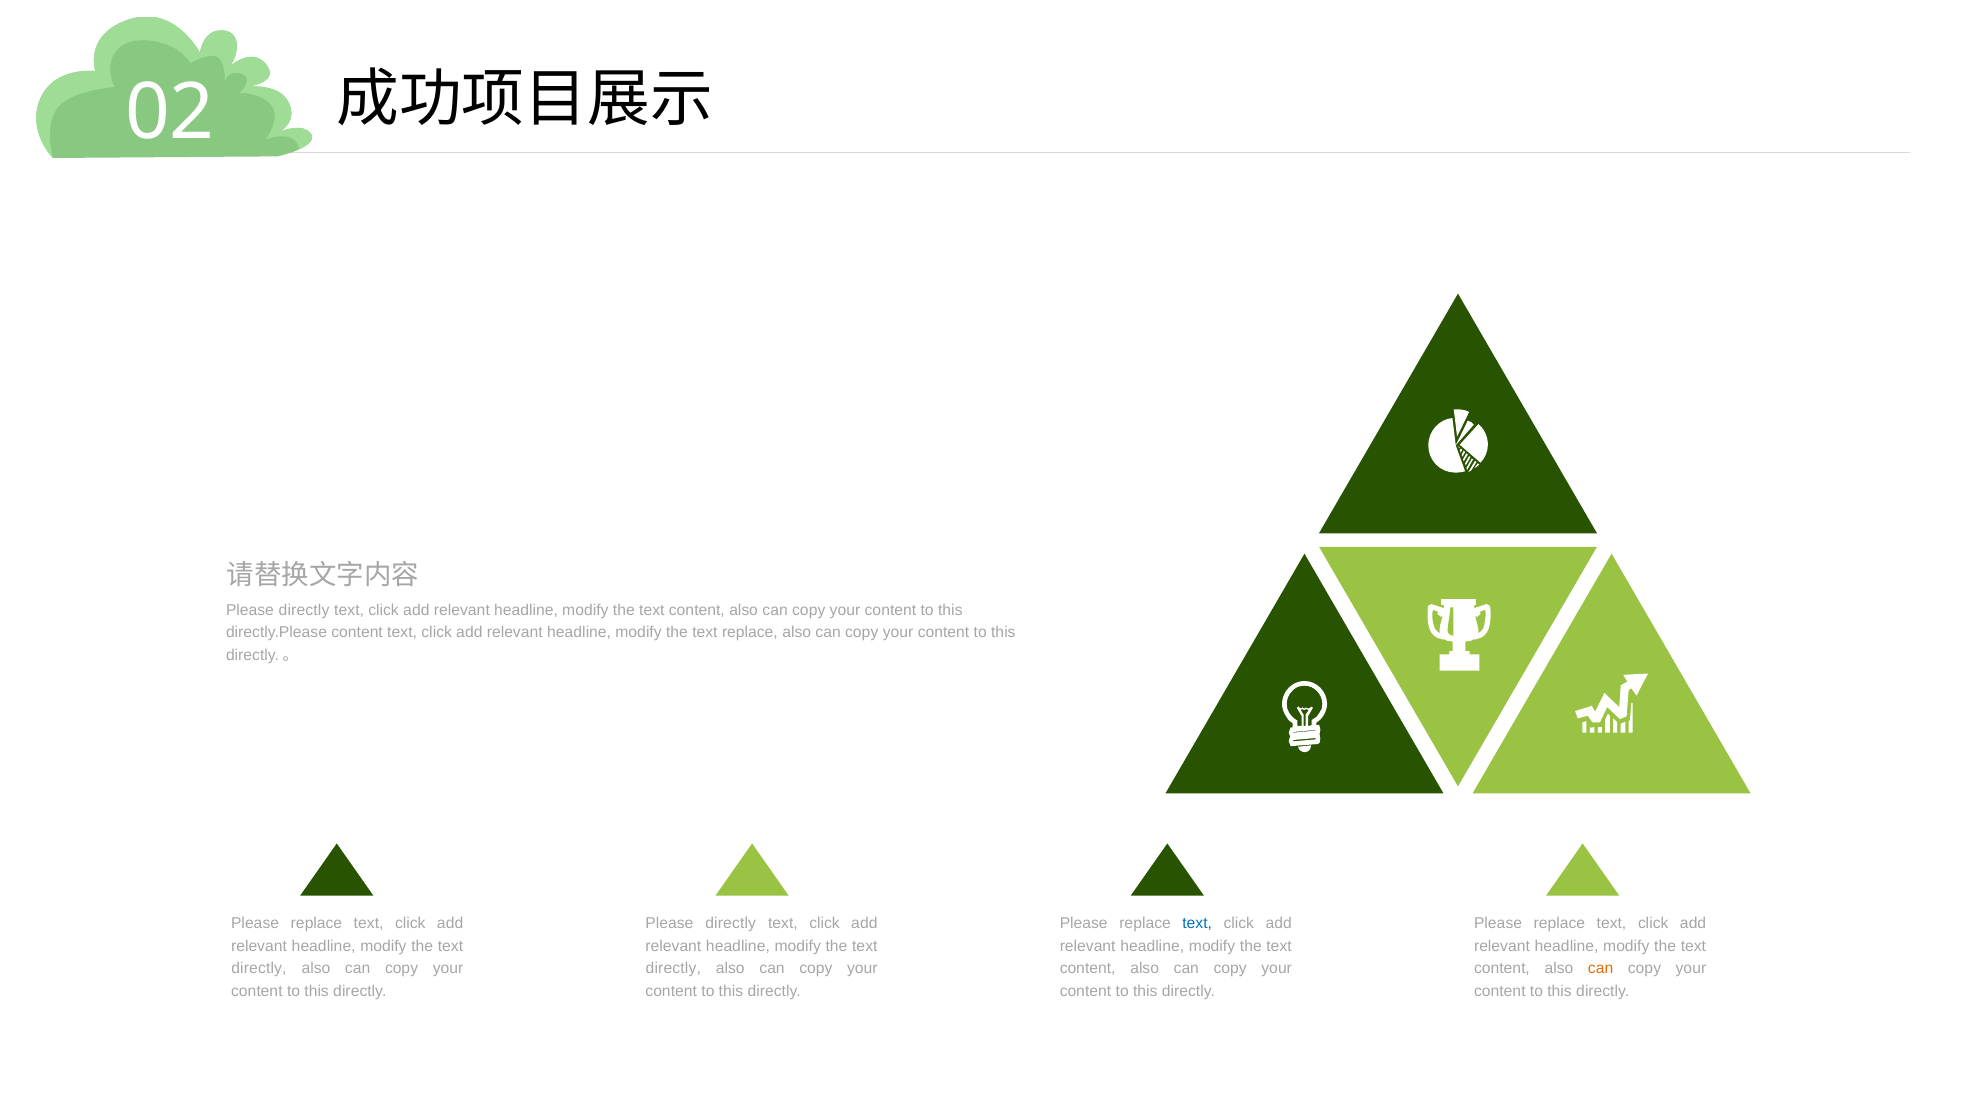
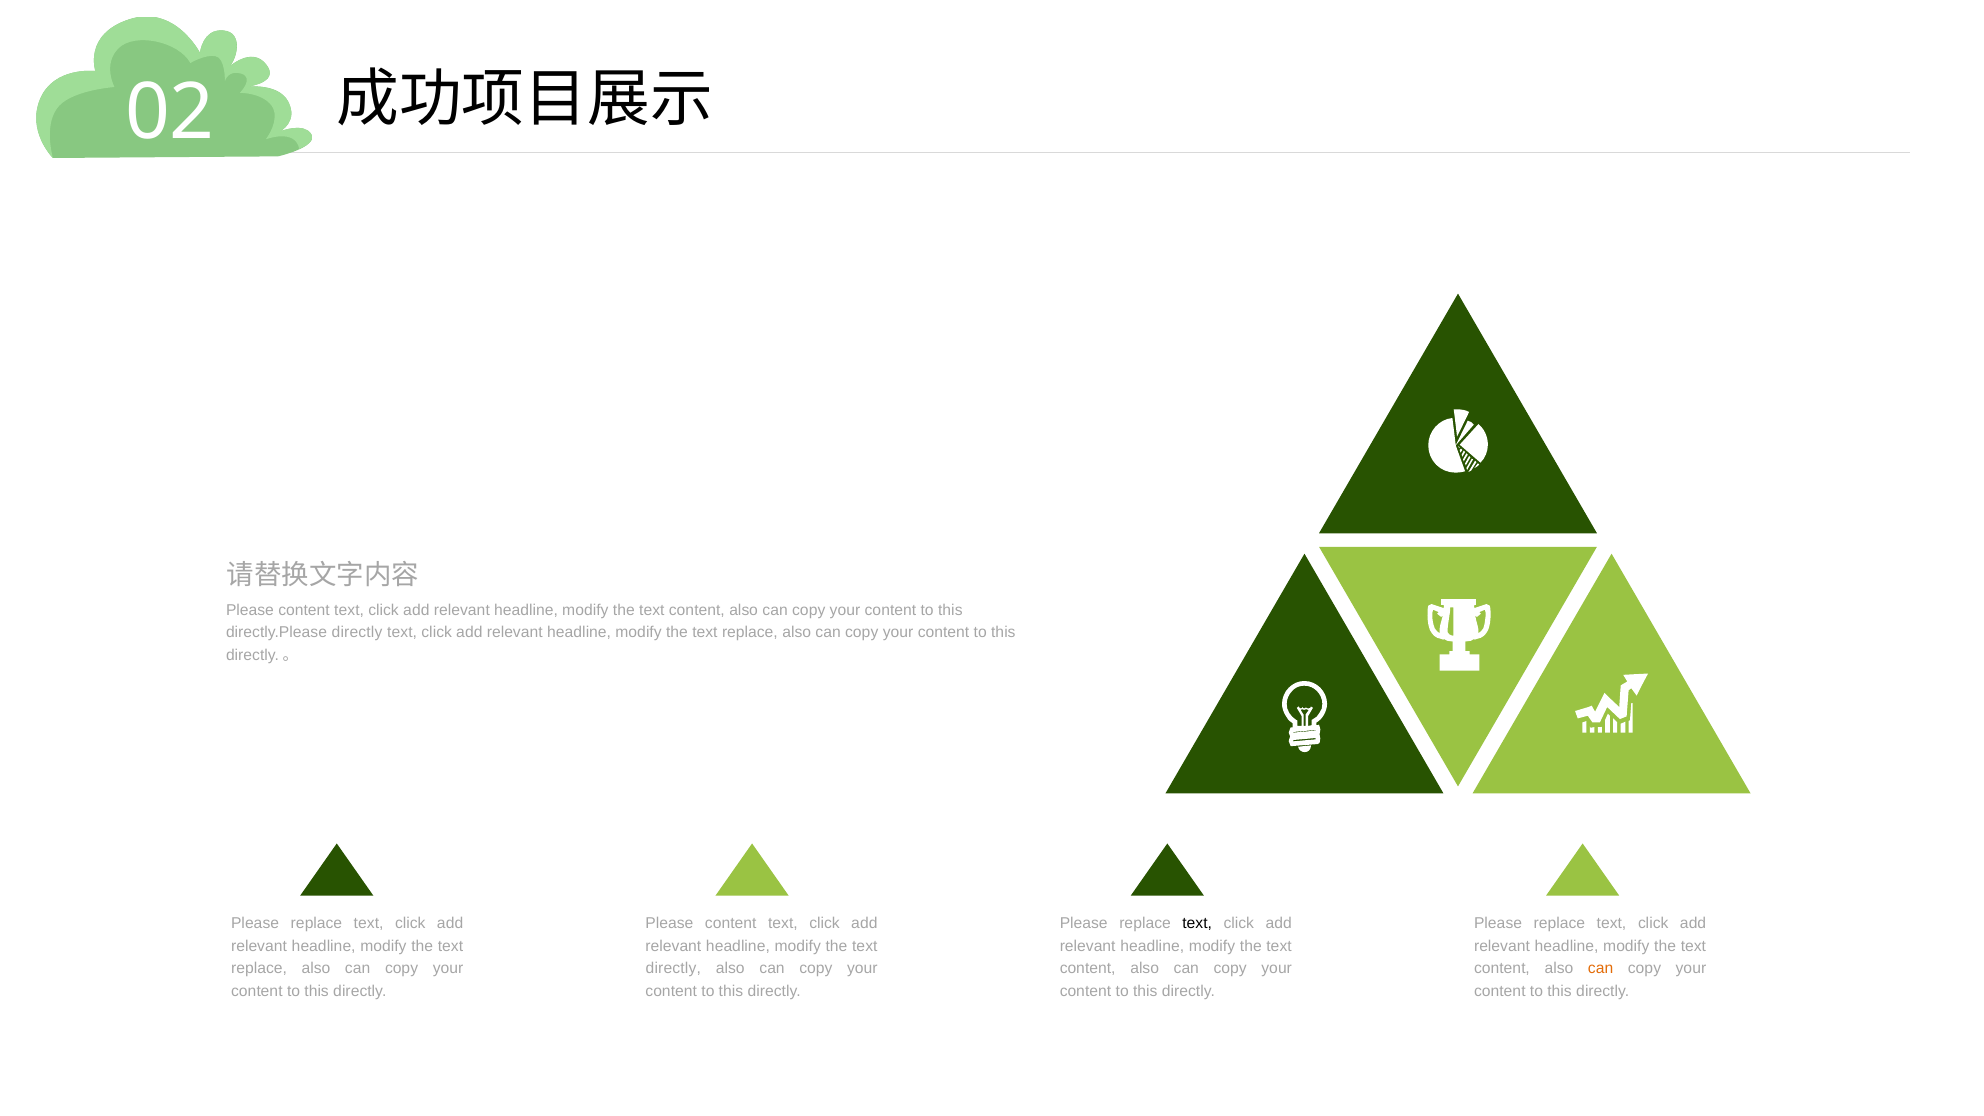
directly: directly -> content (304, 610)
directly.Please content: content -> directly (357, 633)
directly: directly -> content (731, 924)
text colour: blue -> black (1197, 924)
directly: directly -> replace (259, 969)
